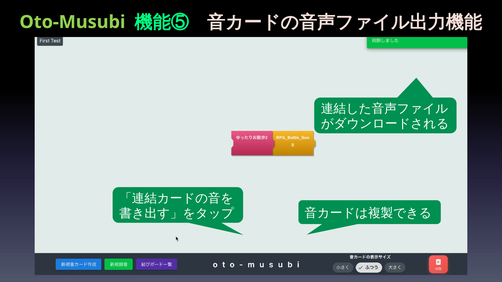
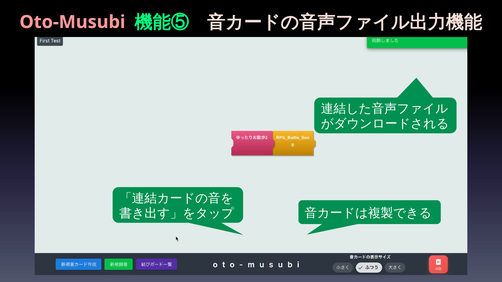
Oto-Musubi colour: light green -> pink (72, 22)
